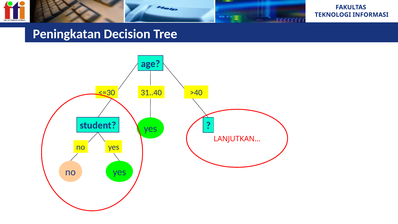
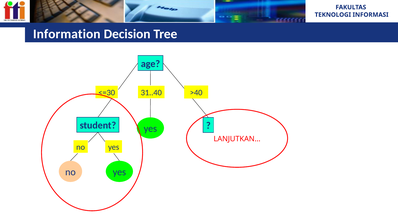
Peningkatan: Peningkatan -> Information (67, 34)
